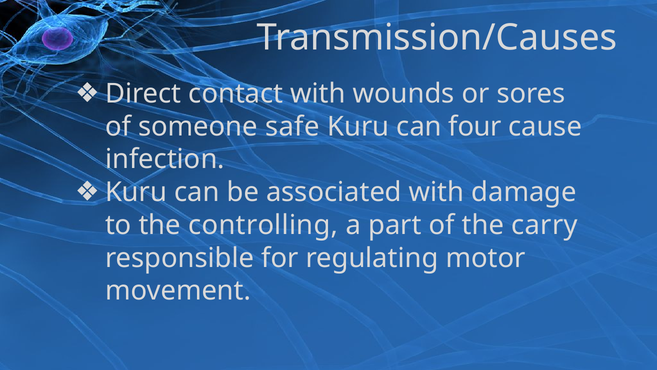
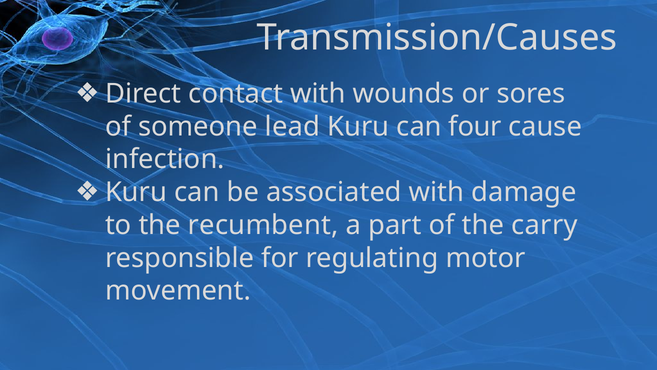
safe: safe -> lead (292, 126)
controlling: controlling -> recumbent (263, 225)
